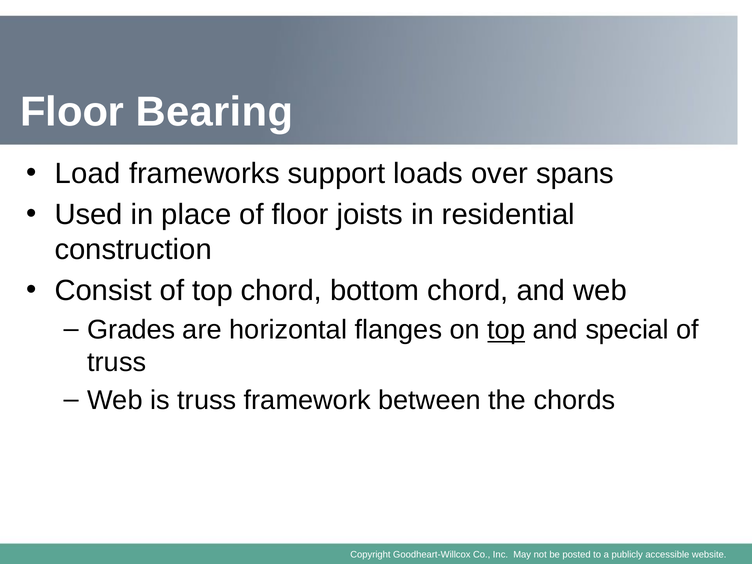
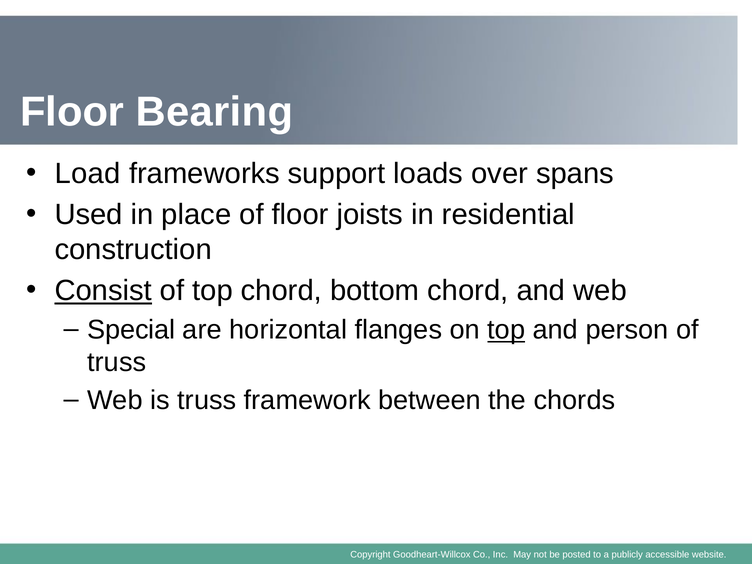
Consist underline: none -> present (103, 291)
Grades: Grades -> Special (131, 330)
special: special -> person (627, 330)
